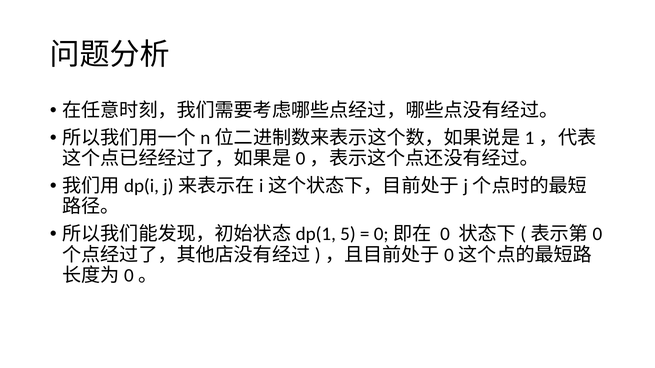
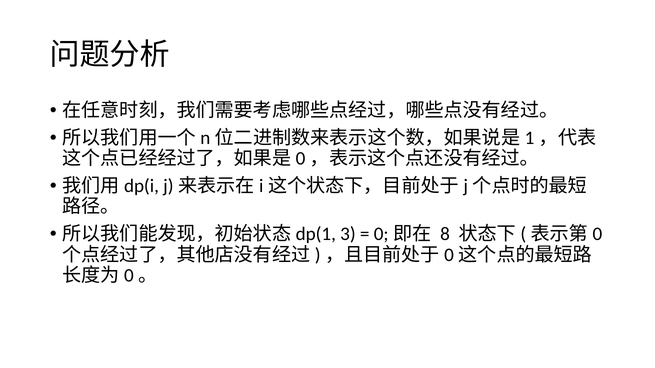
5: 5 -> 3 (348, 234)
0: 0 -> 8 (445, 234)
